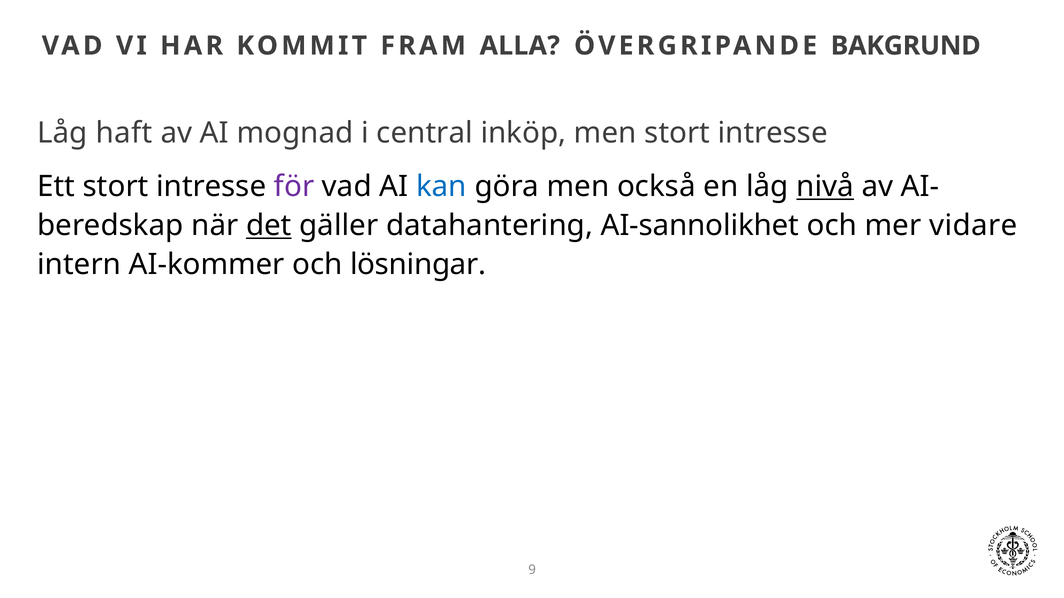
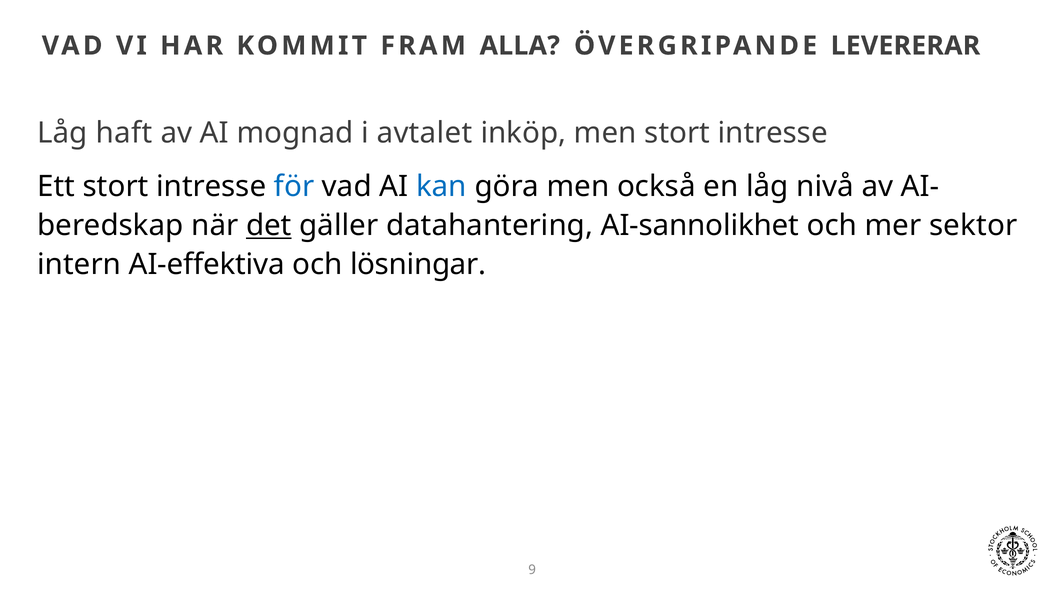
BAKGRUND: BAKGRUND -> LEVERERAR (905, 46)
central: central -> avtalet (424, 133)
för colour: purple -> blue (294, 187)
nivå underline: present -> none (825, 187)
vidare: vidare -> sektor (973, 226)
AI-kommer: AI-kommer -> AI-effektiva (207, 265)
